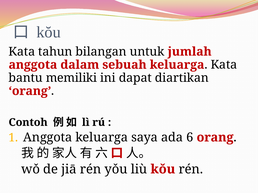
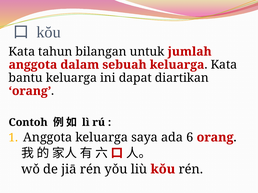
bantu memiliki: memiliki -> keluarga (71, 78)
